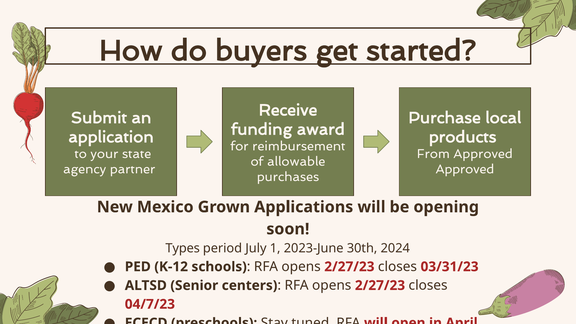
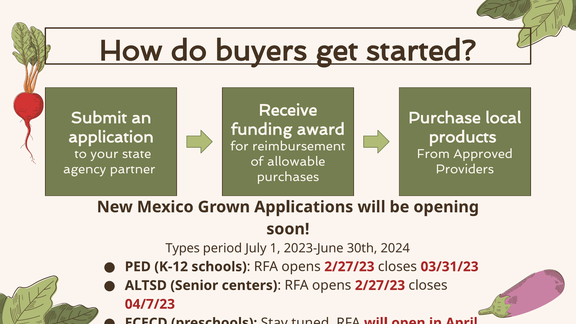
Approved: Approved -> Providers (465, 169)
